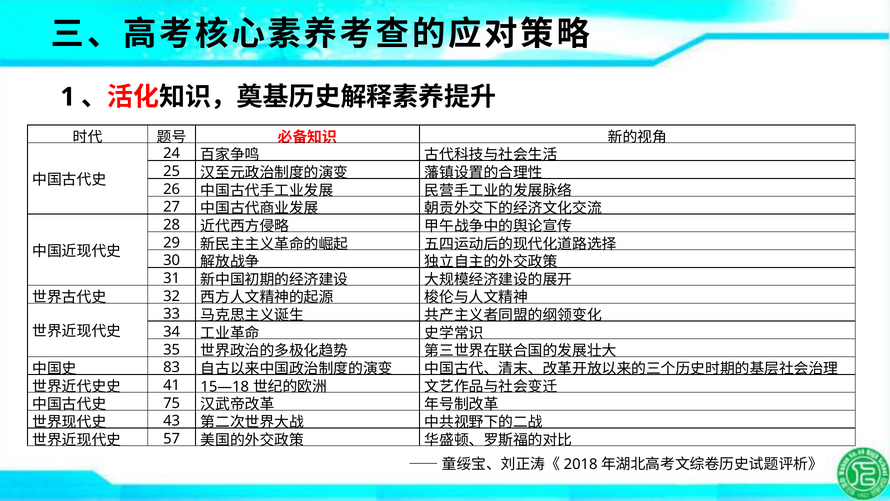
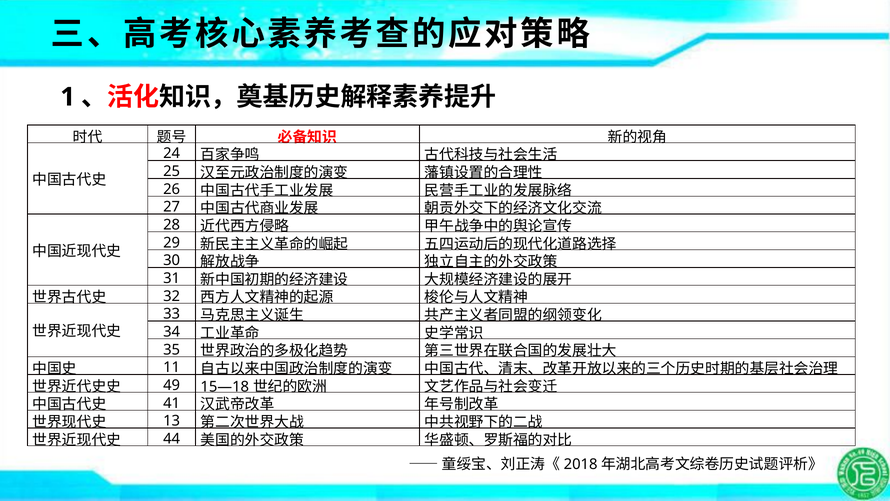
83: 83 -> 11 (172, 367)
41: 41 -> 49 (172, 385)
75: 75 -> 41 (172, 403)
43: 43 -> 13 (172, 421)
57: 57 -> 44 (172, 439)
